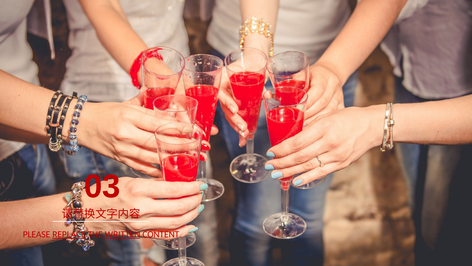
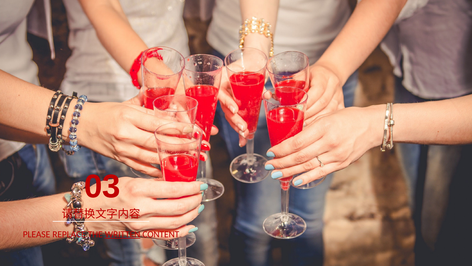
REPLACE underline: present -> none (69, 234)
